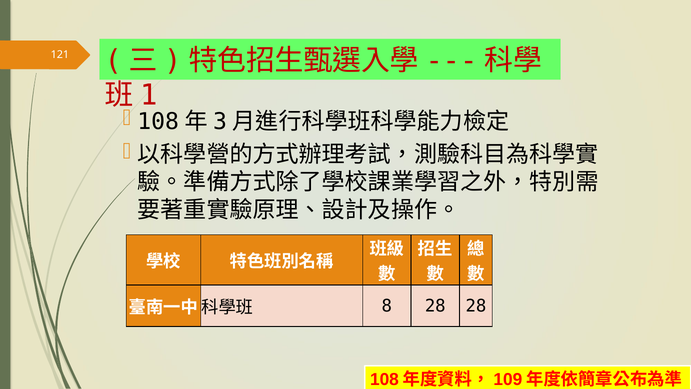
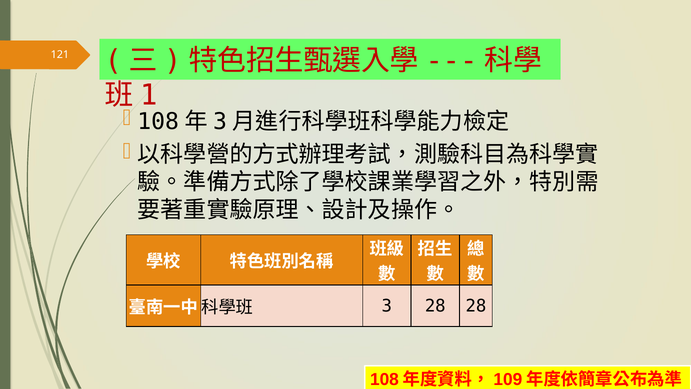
8: 8 -> 3 (387, 306)
